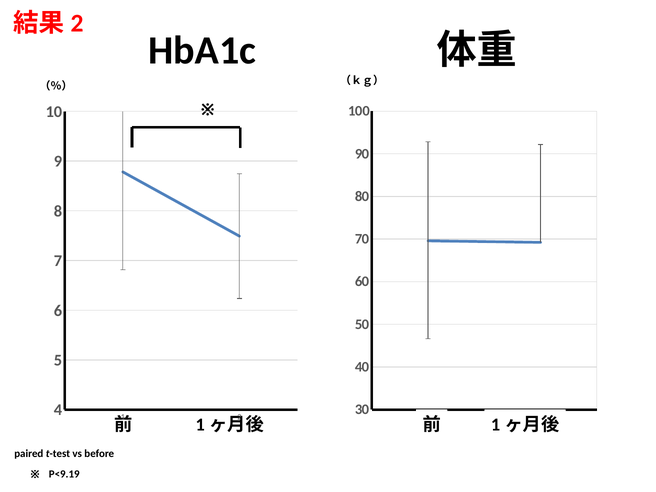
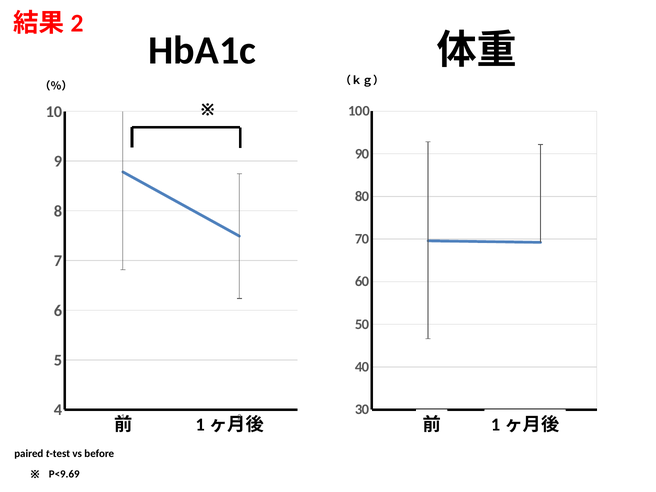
P<9.19: P<9.19 -> P<9.69 (64, 474)
